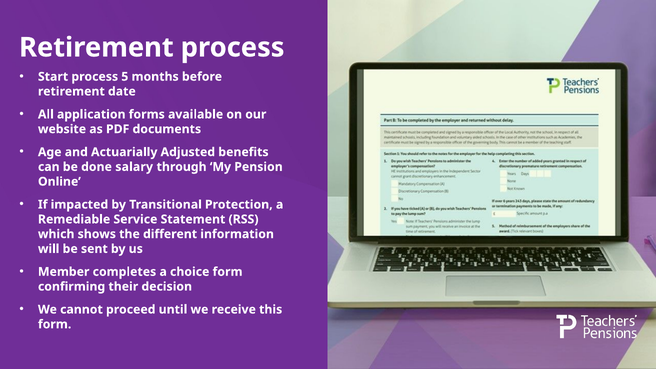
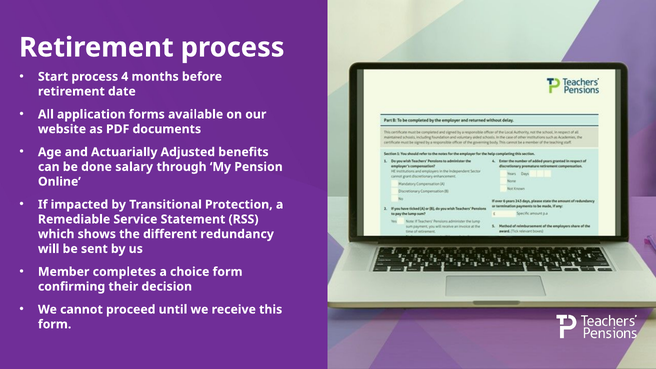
5: 5 -> 4 (125, 77)
information: information -> redundancy (237, 234)
